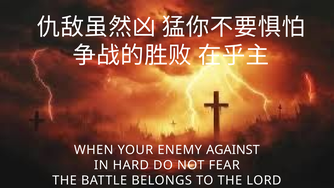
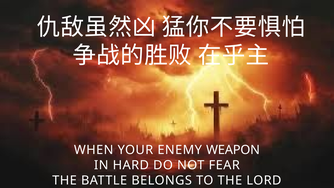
AGAINST: AGAINST -> WEAPON (233, 150)
